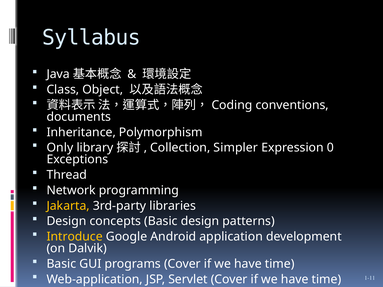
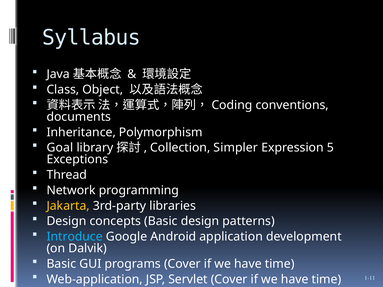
Only: Only -> Goal (60, 148)
0: 0 -> 5 (330, 148)
Introduce colour: yellow -> light blue (75, 237)
